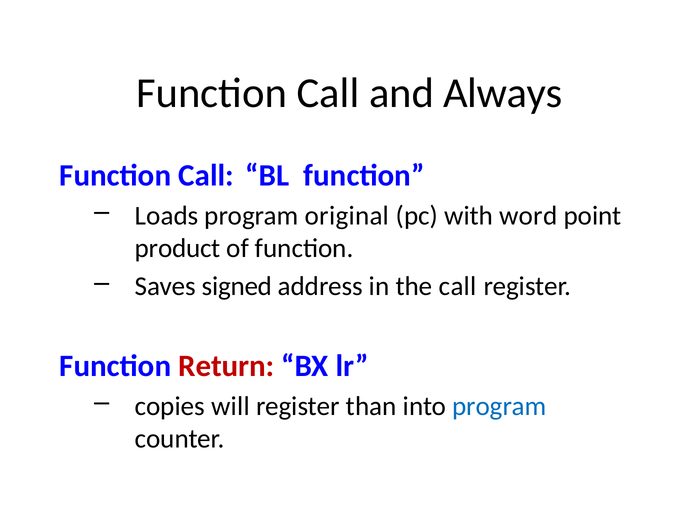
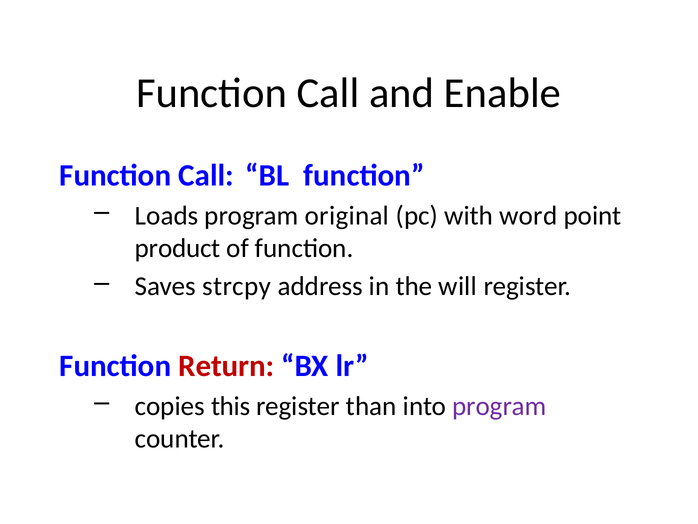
Always: Always -> Enable (502, 93)
signed: signed -> strcpy (237, 286)
the call: call -> will (458, 286)
will: will -> this (231, 406)
program colour: blue -> purple (499, 406)
